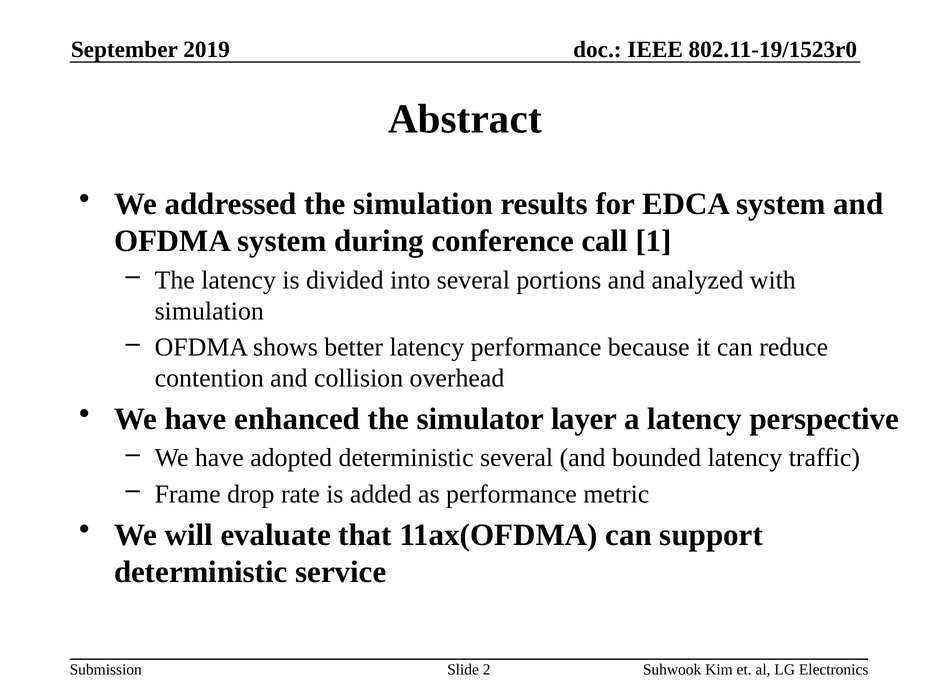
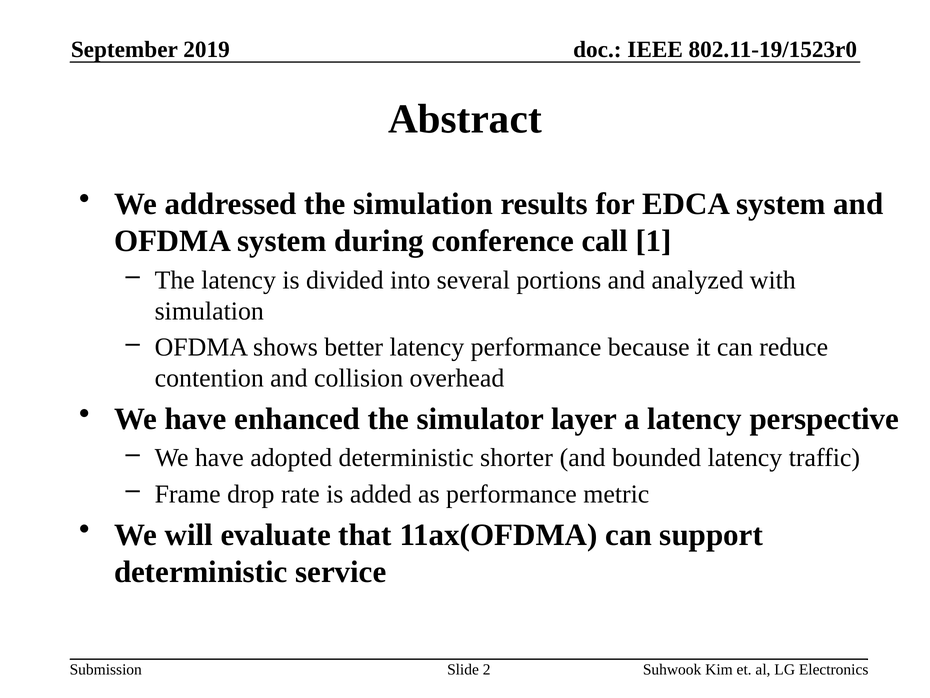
deterministic several: several -> shorter (517, 458)
